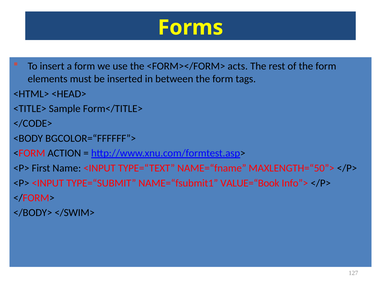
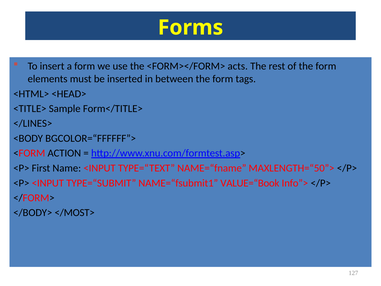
</CODE>: </CODE> -> </LINES> (33, 123)
</SWIM>: </SWIM> -> </MOST> (75, 212)
